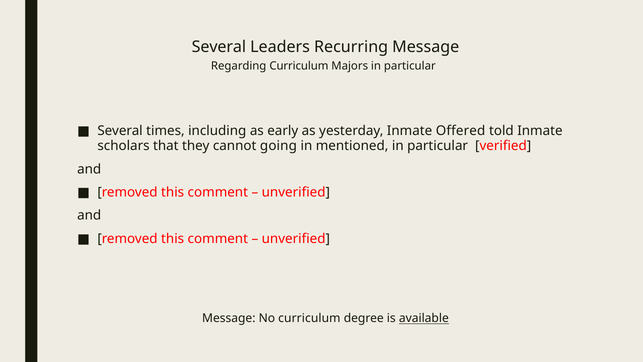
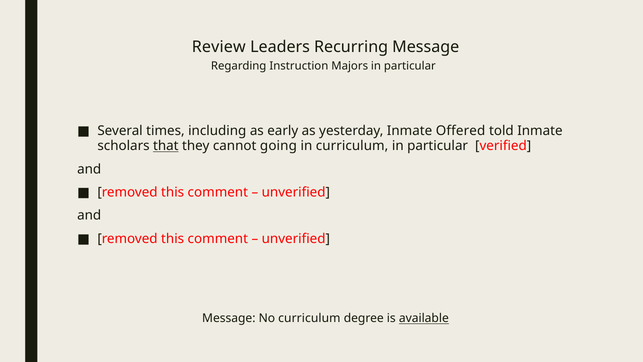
Several: Several -> Review (219, 47)
Regarding Curriculum: Curriculum -> Instruction (299, 66)
that underline: none -> present (166, 146)
in mentioned: mentioned -> curriculum (352, 146)
